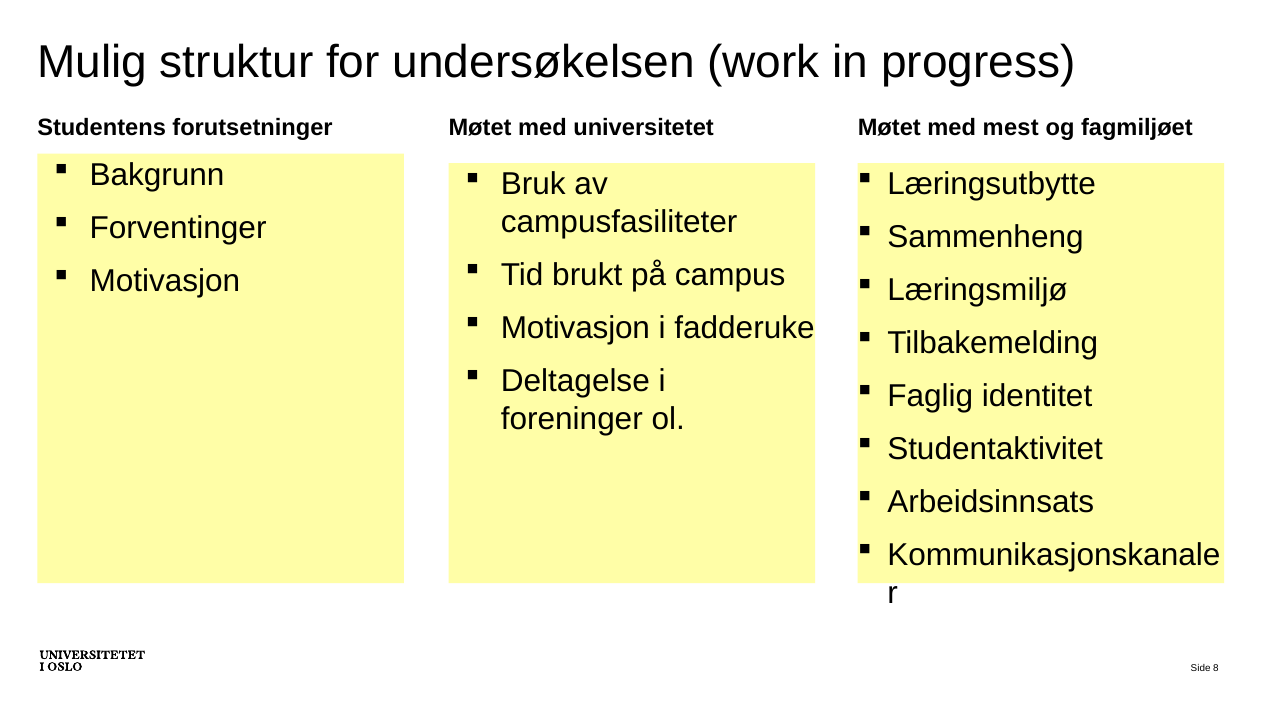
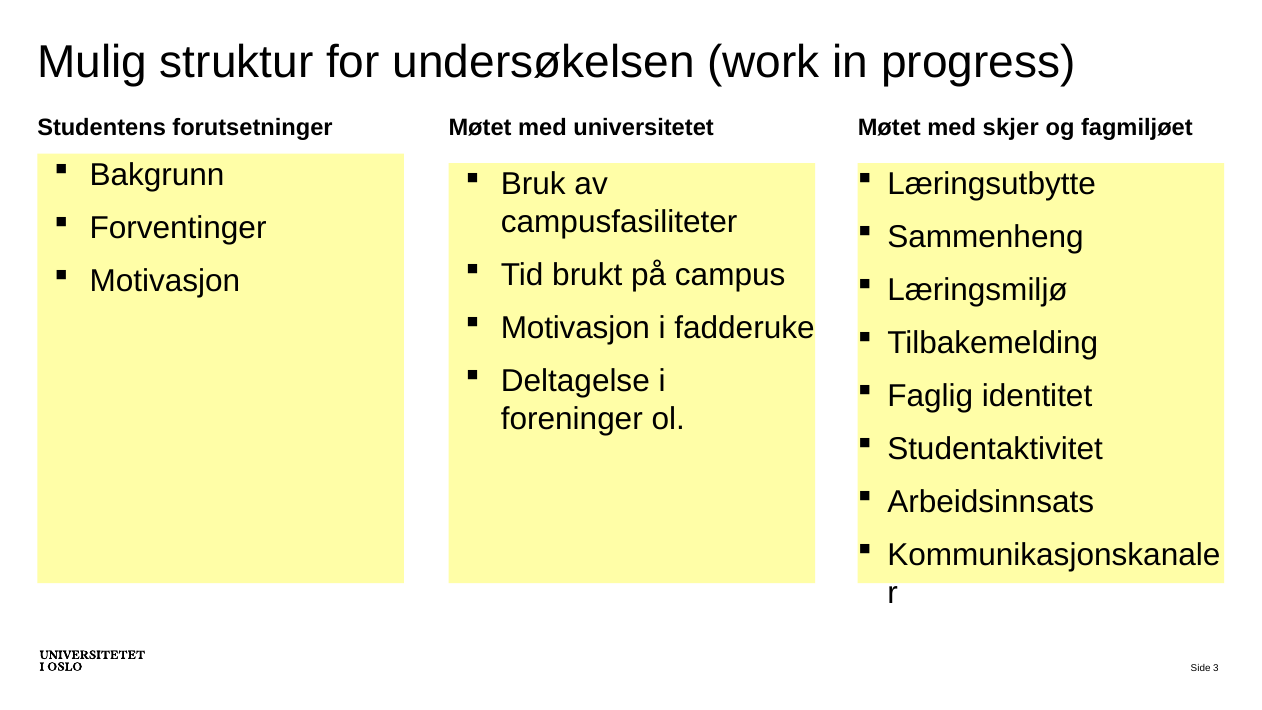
mest: mest -> skjer (1011, 128)
8: 8 -> 3 (1216, 668)
